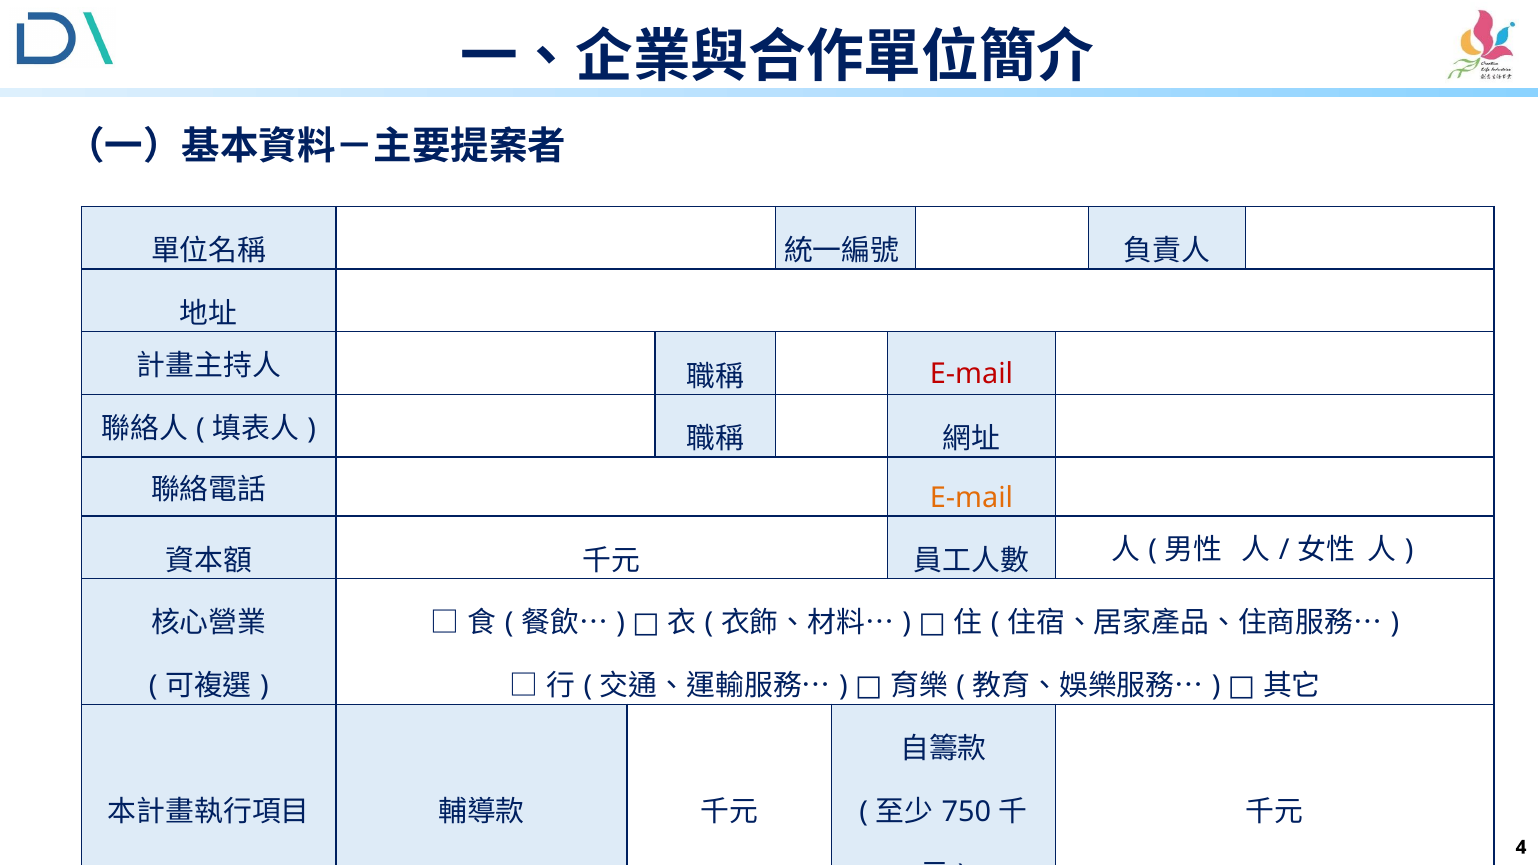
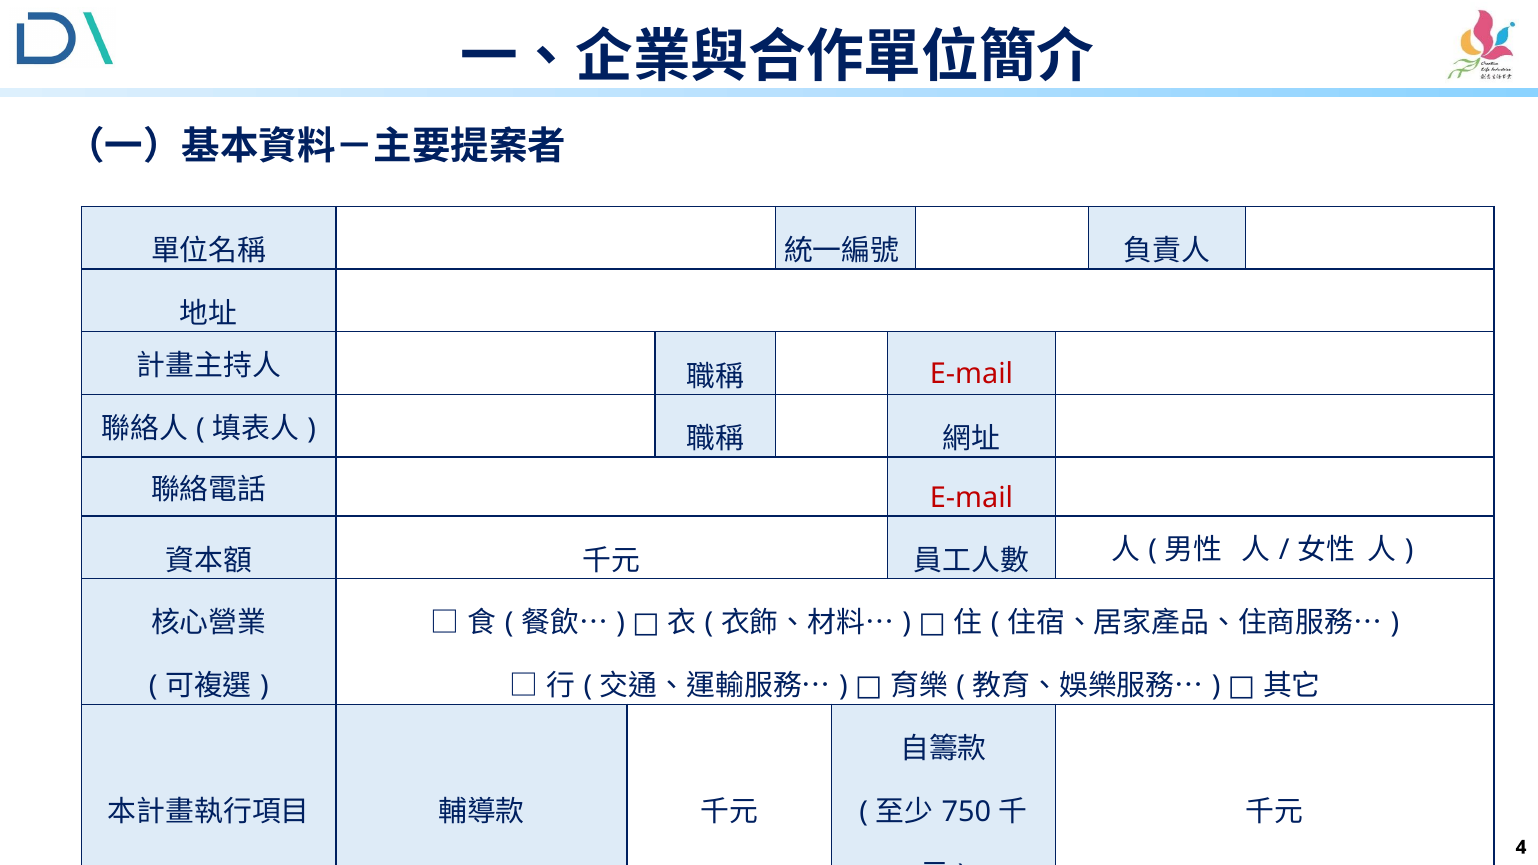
E-mail colour: orange -> red (972, 498)
